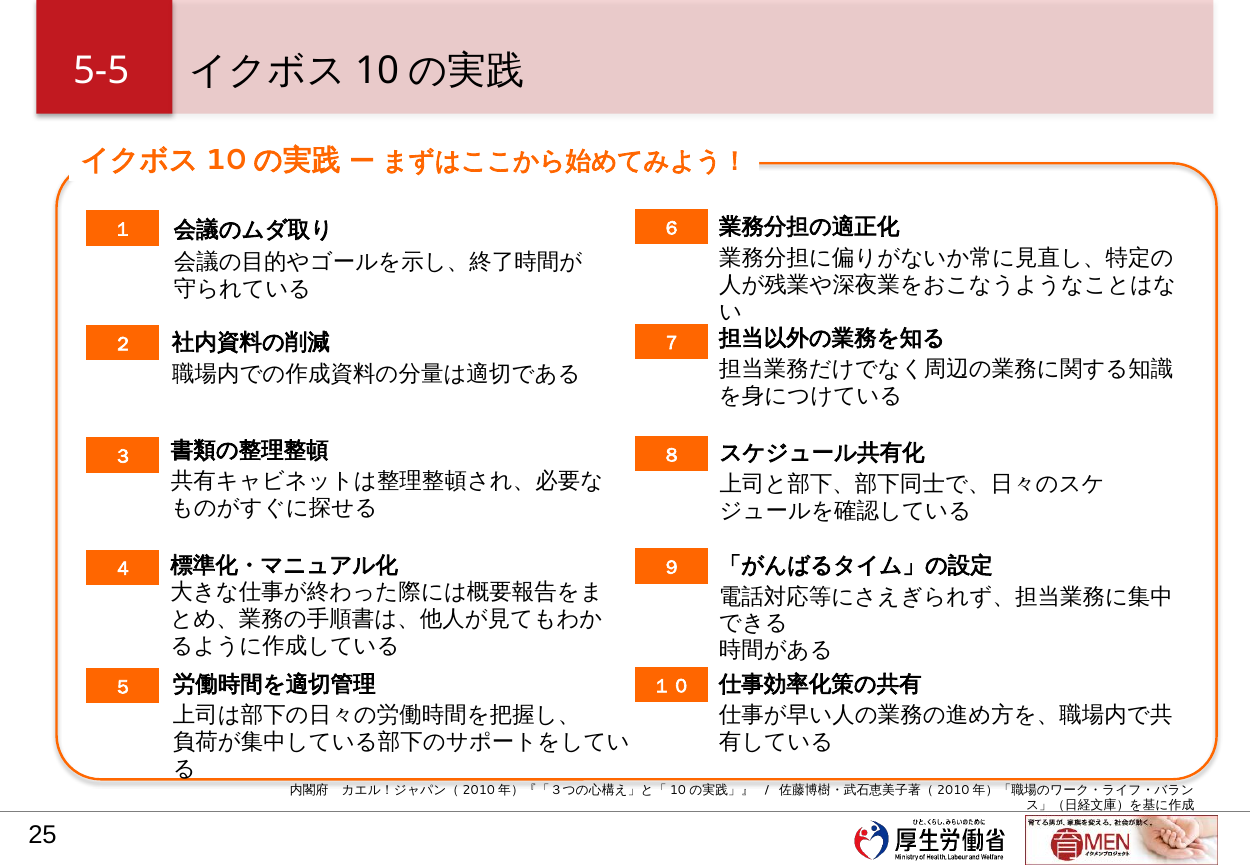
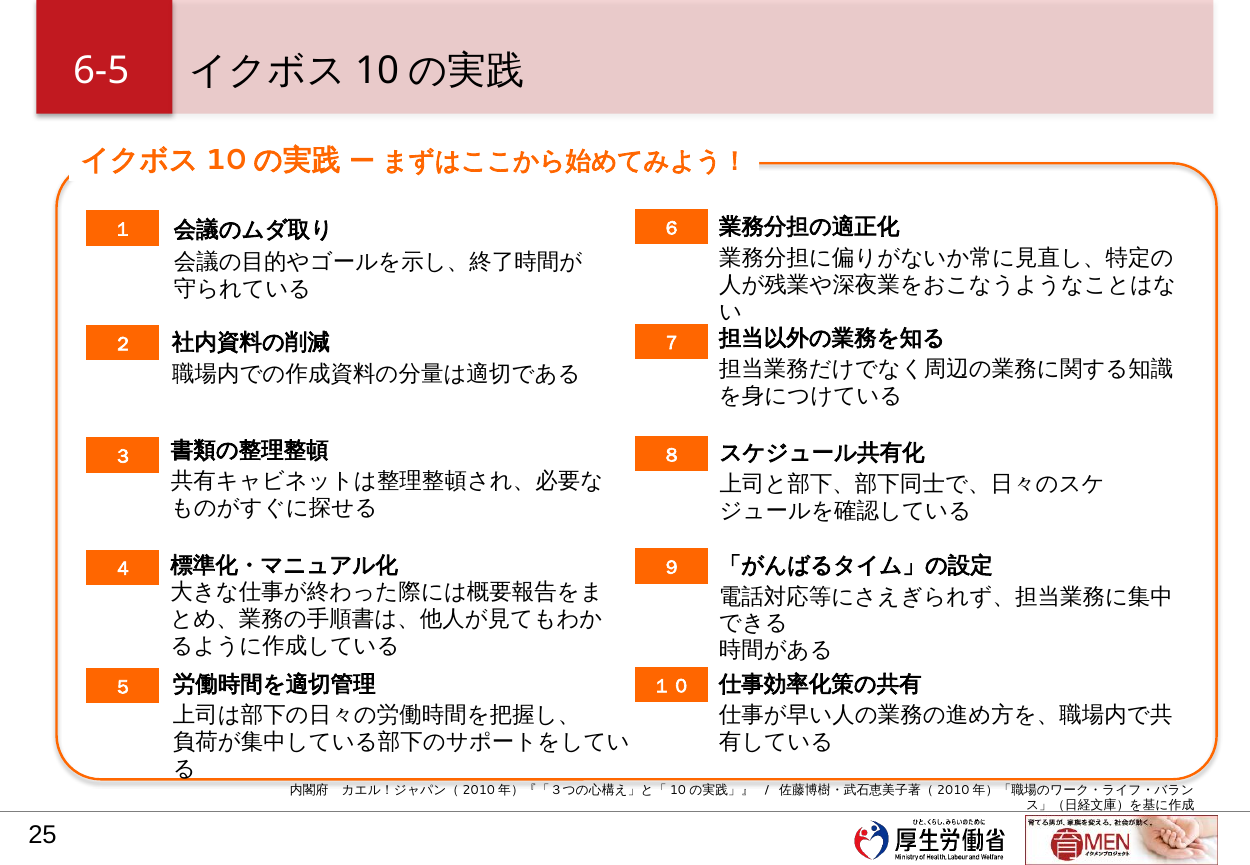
5-5: 5-5 -> 6-5 (101, 70)
